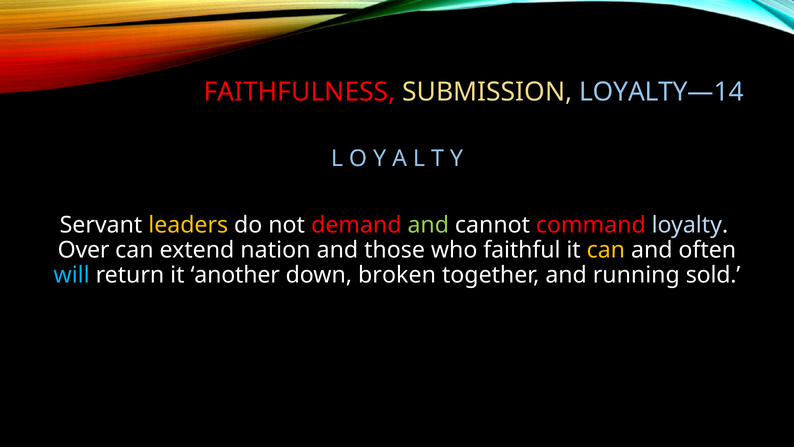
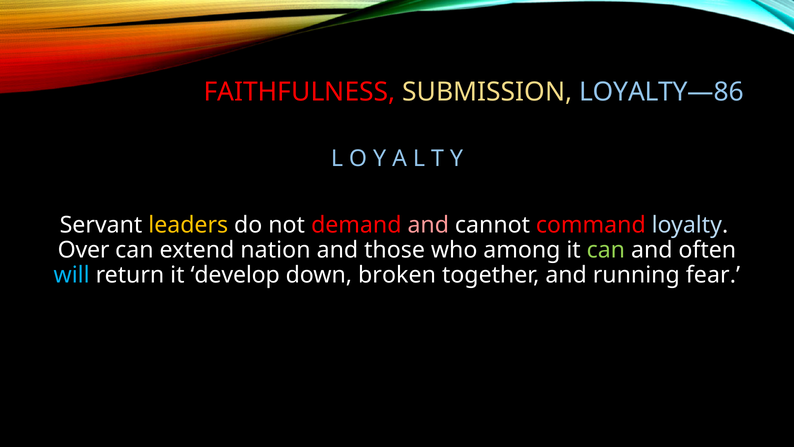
LOYALTY—14: LOYALTY—14 -> LOYALTY—86 (661, 92)
and colour: light green -> pink (428, 225)
faithful: faithful -> among (522, 250)
can colour: yellow -> light green (606, 250)
another: another -> develop (235, 275)
sold: sold -> fear (713, 275)
